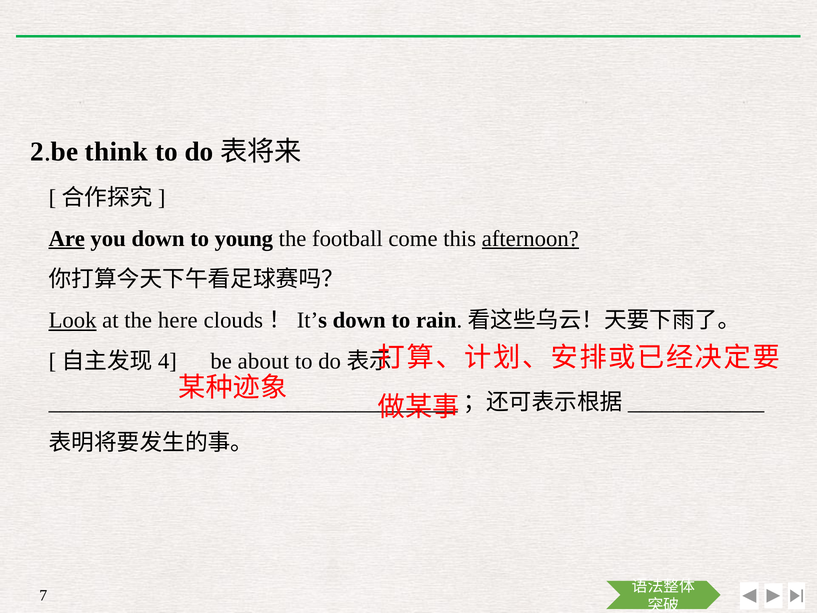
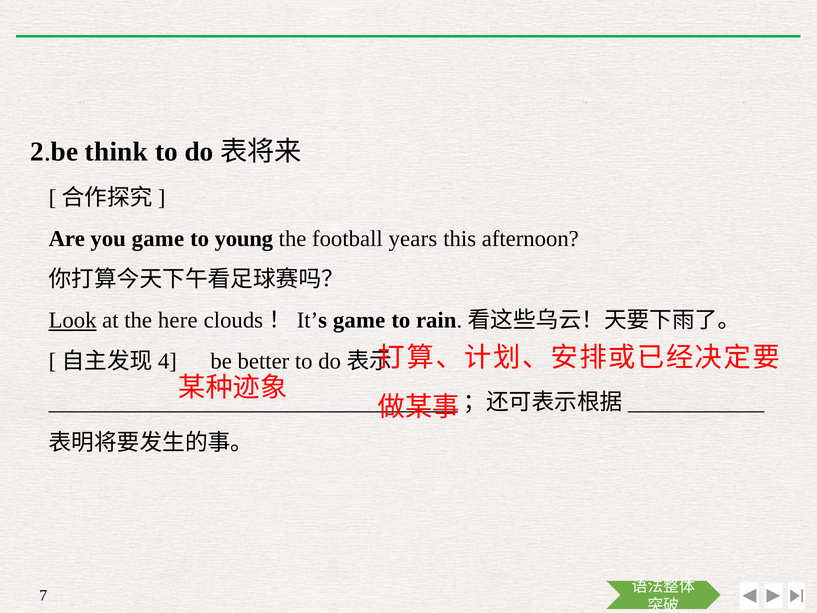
Are underline: present -> none (67, 238)
you down: down -> game (158, 238)
come: come -> years (413, 238)
afternoon underline: present -> none (530, 238)
clouds！It’s down: down -> game (359, 320)
about: about -> better (263, 361)
